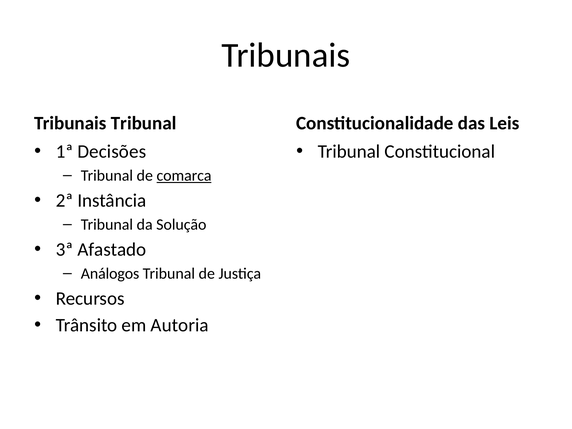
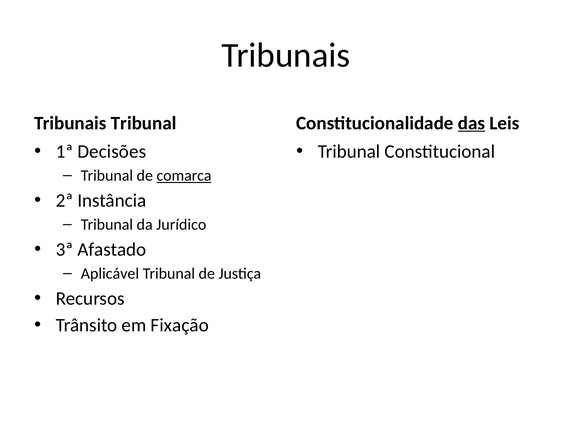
das underline: none -> present (471, 123)
Solução: Solução -> Jurídico (181, 225)
Análogos: Análogos -> Aplicável (110, 273)
Autoria: Autoria -> Fixação (180, 325)
